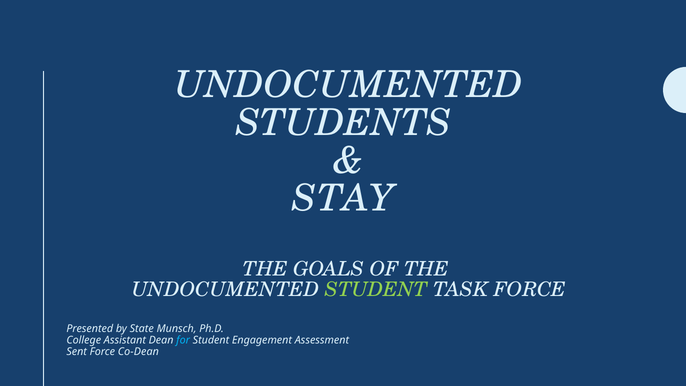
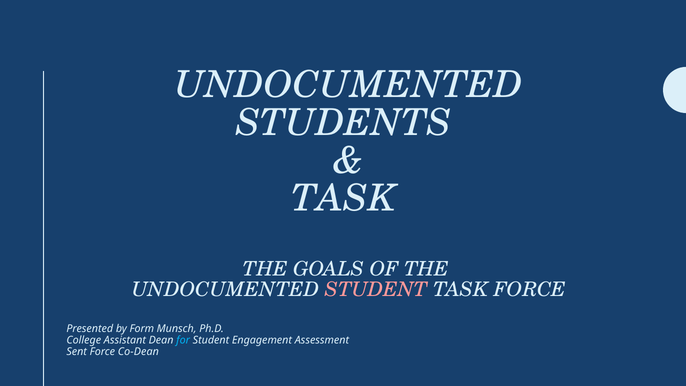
STAY: STAY -> TASK (344, 199)
STUDENT colour: light green -> pink (376, 289)
State: State -> Form (142, 328)
